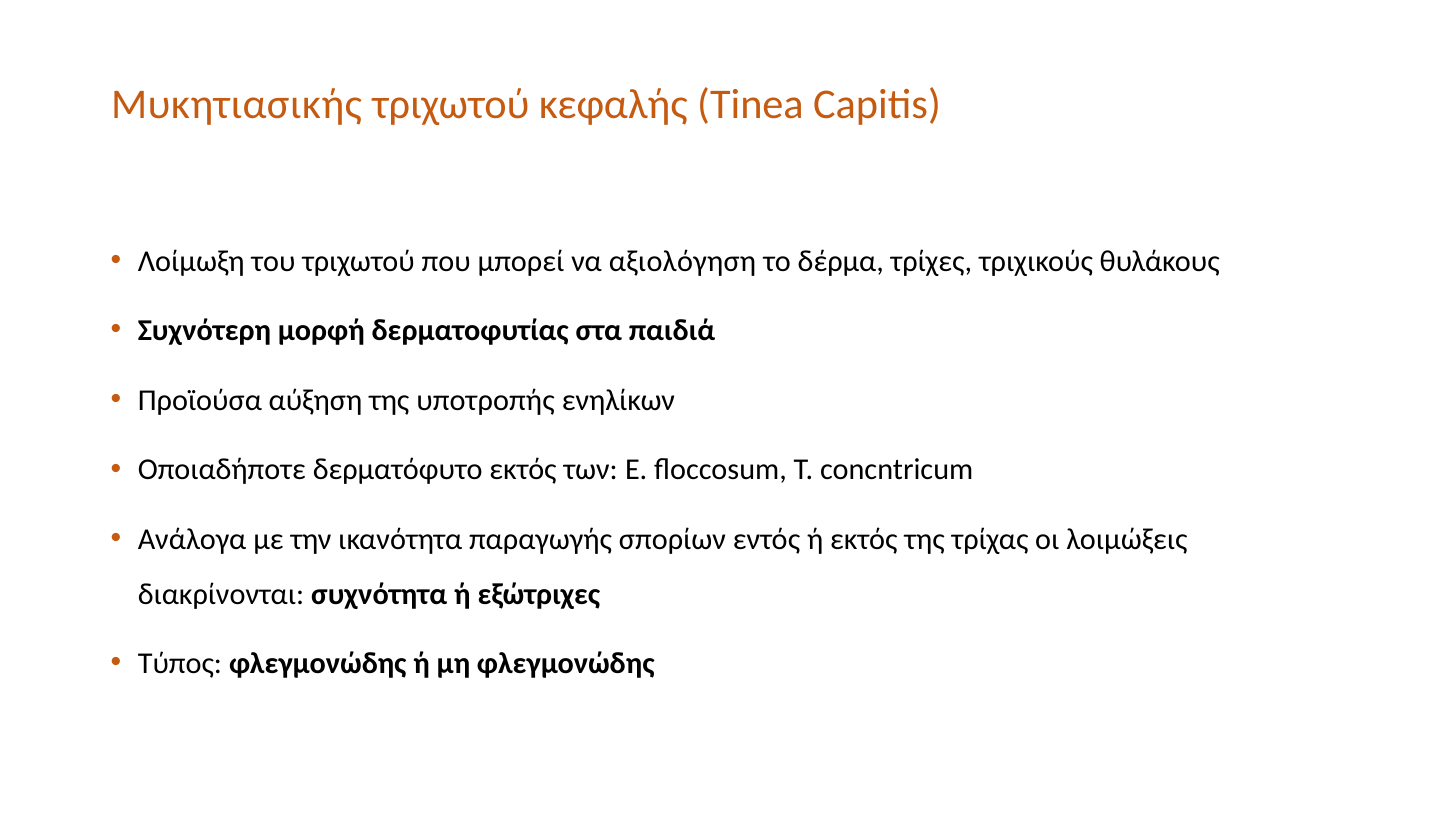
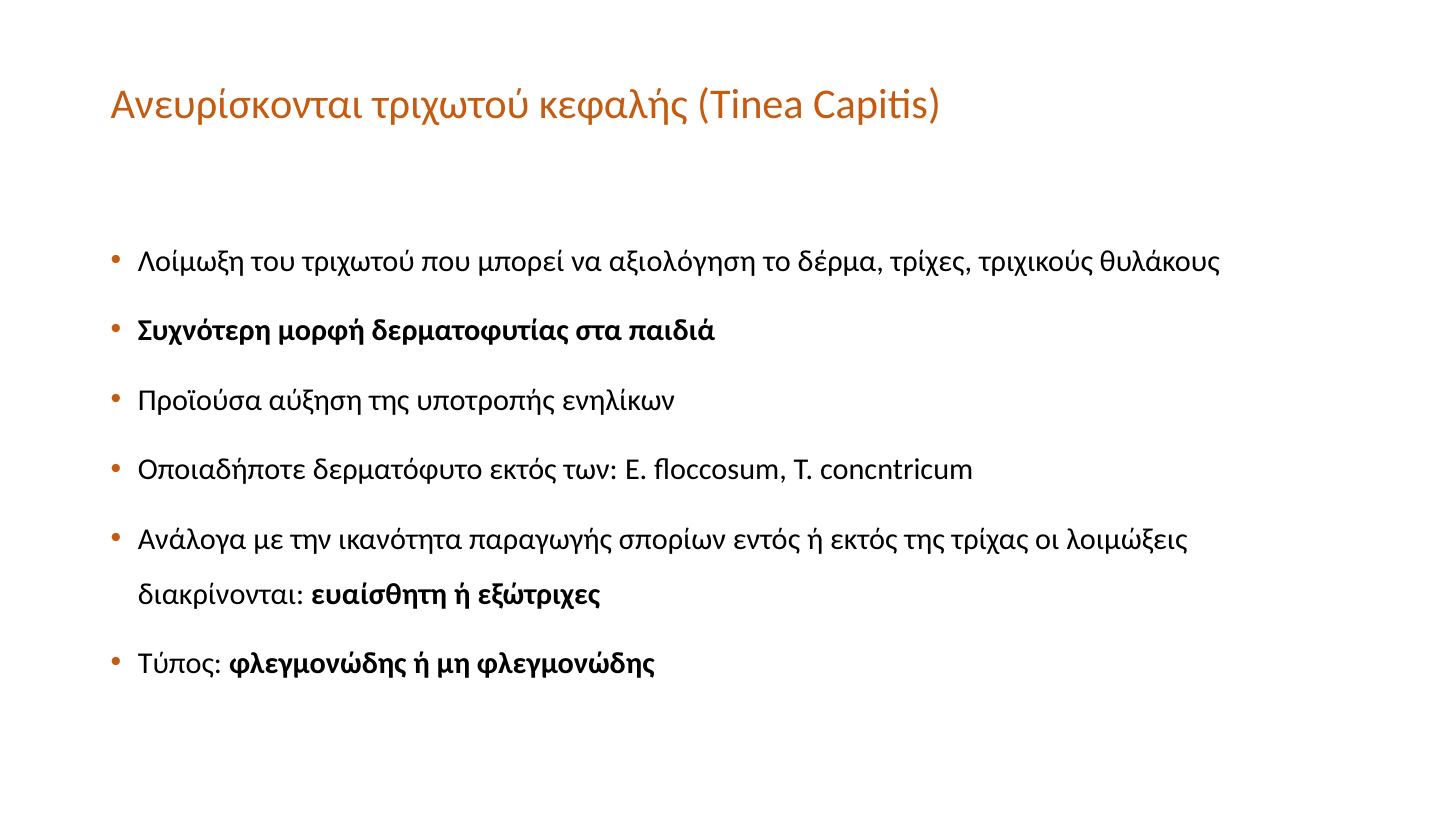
Μυκητιασικής: Μυκητιασικής -> Ανευρίσκονται (237, 104)
συχνότητα: συχνότητα -> ευαίσθητη (379, 594)
